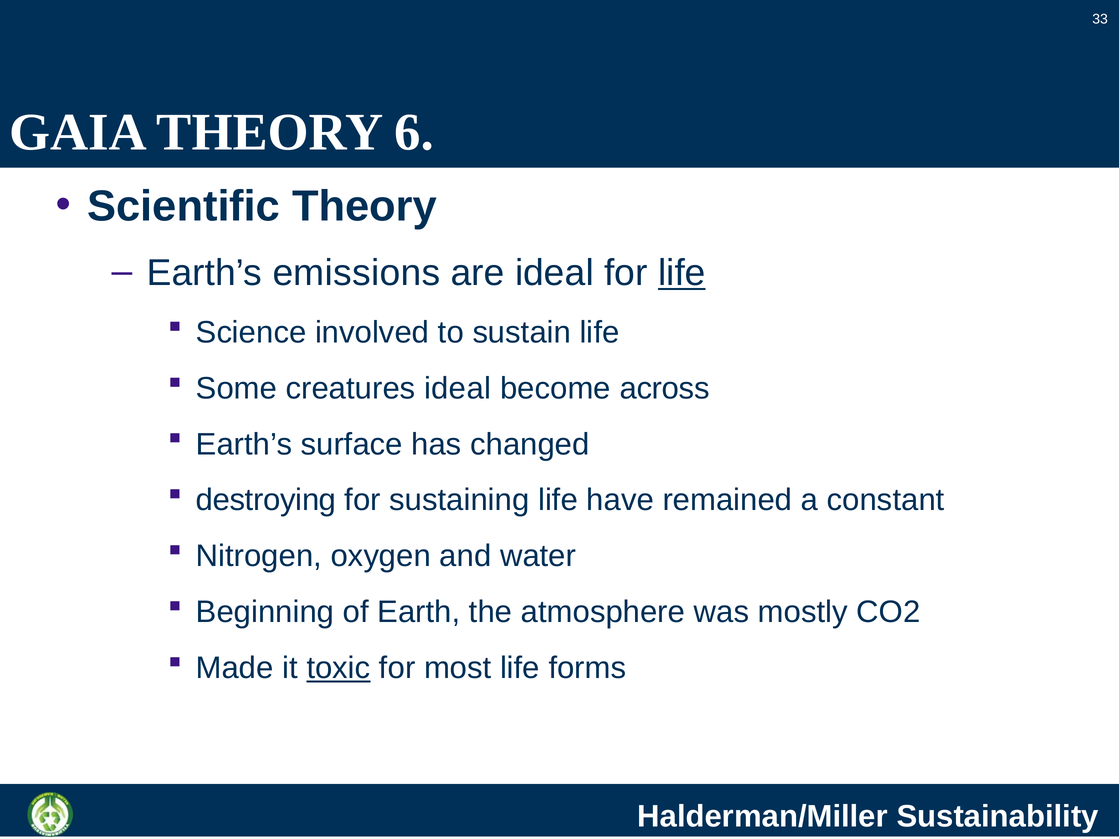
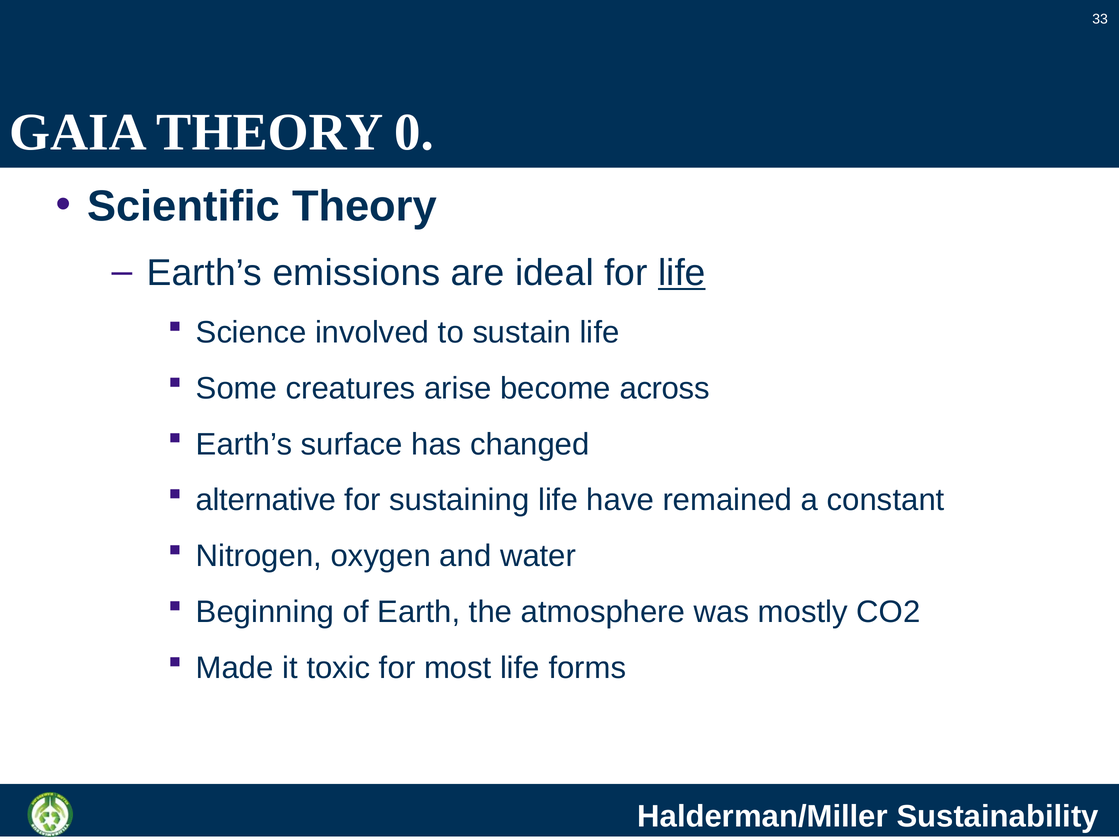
6: 6 -> 0 (414, 133)
creatures ideal: ideal -> arise (458, 388)
destroying: destroying -> alternative (266, 500)
toxic underline: present -> none (338, 668)
